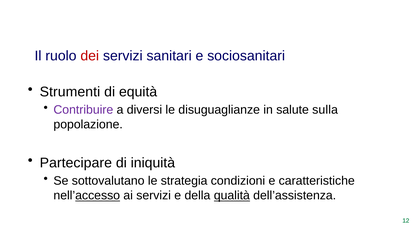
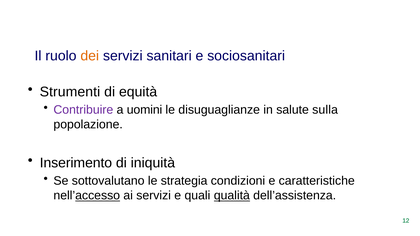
dei colour: red -> orange (90, 56)
diversi: diversi -> uomini (145, 110)
Partecipare: Partecipare -> Inserimento (76, 163)
della: della -> quali (197, 196)
